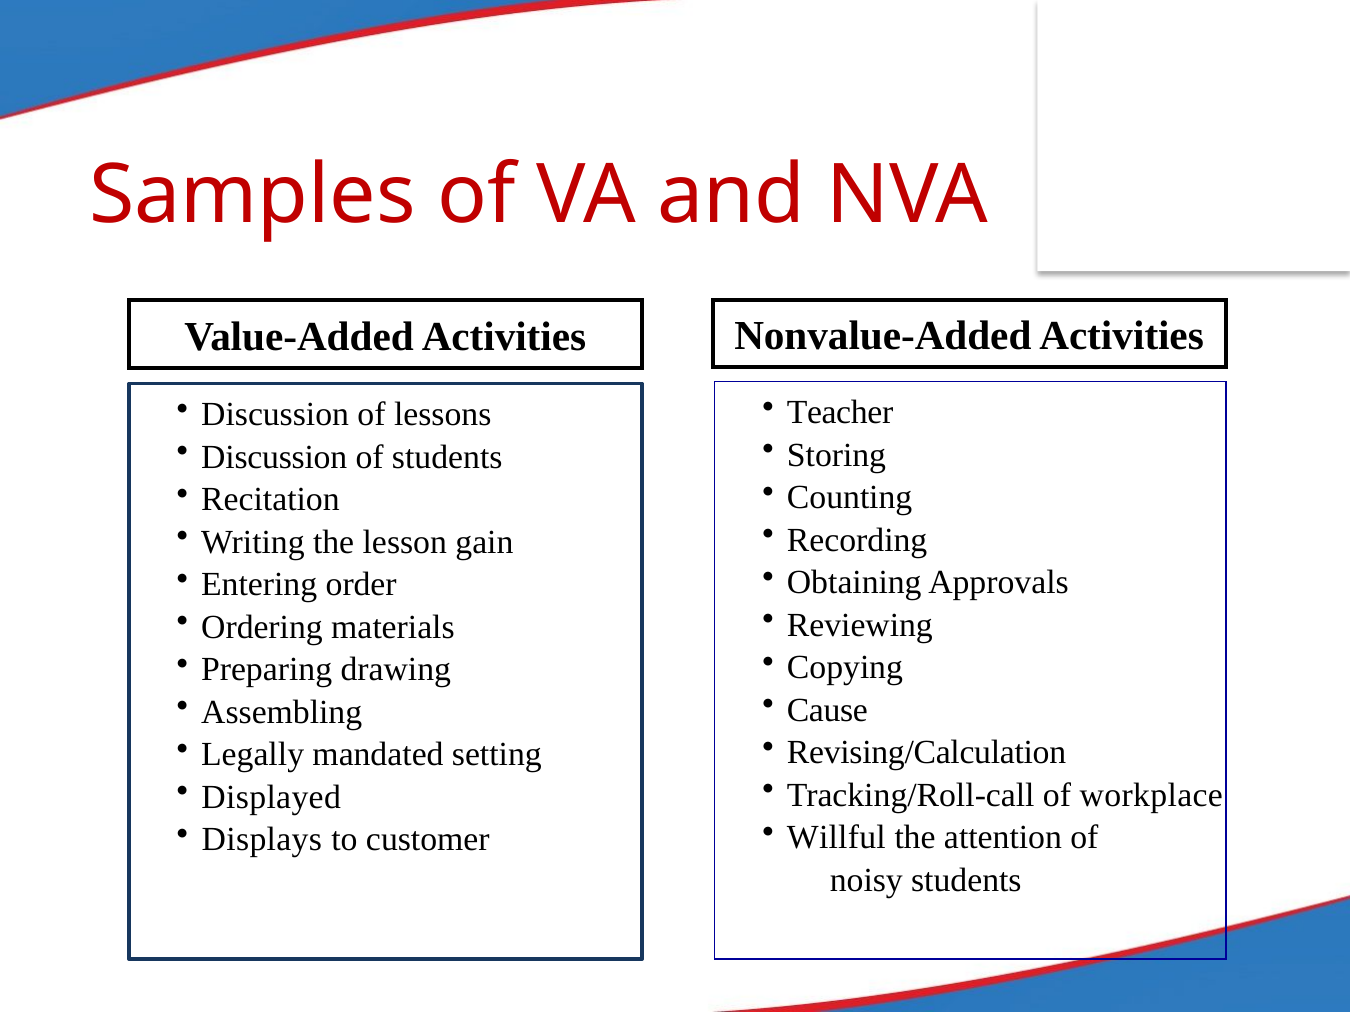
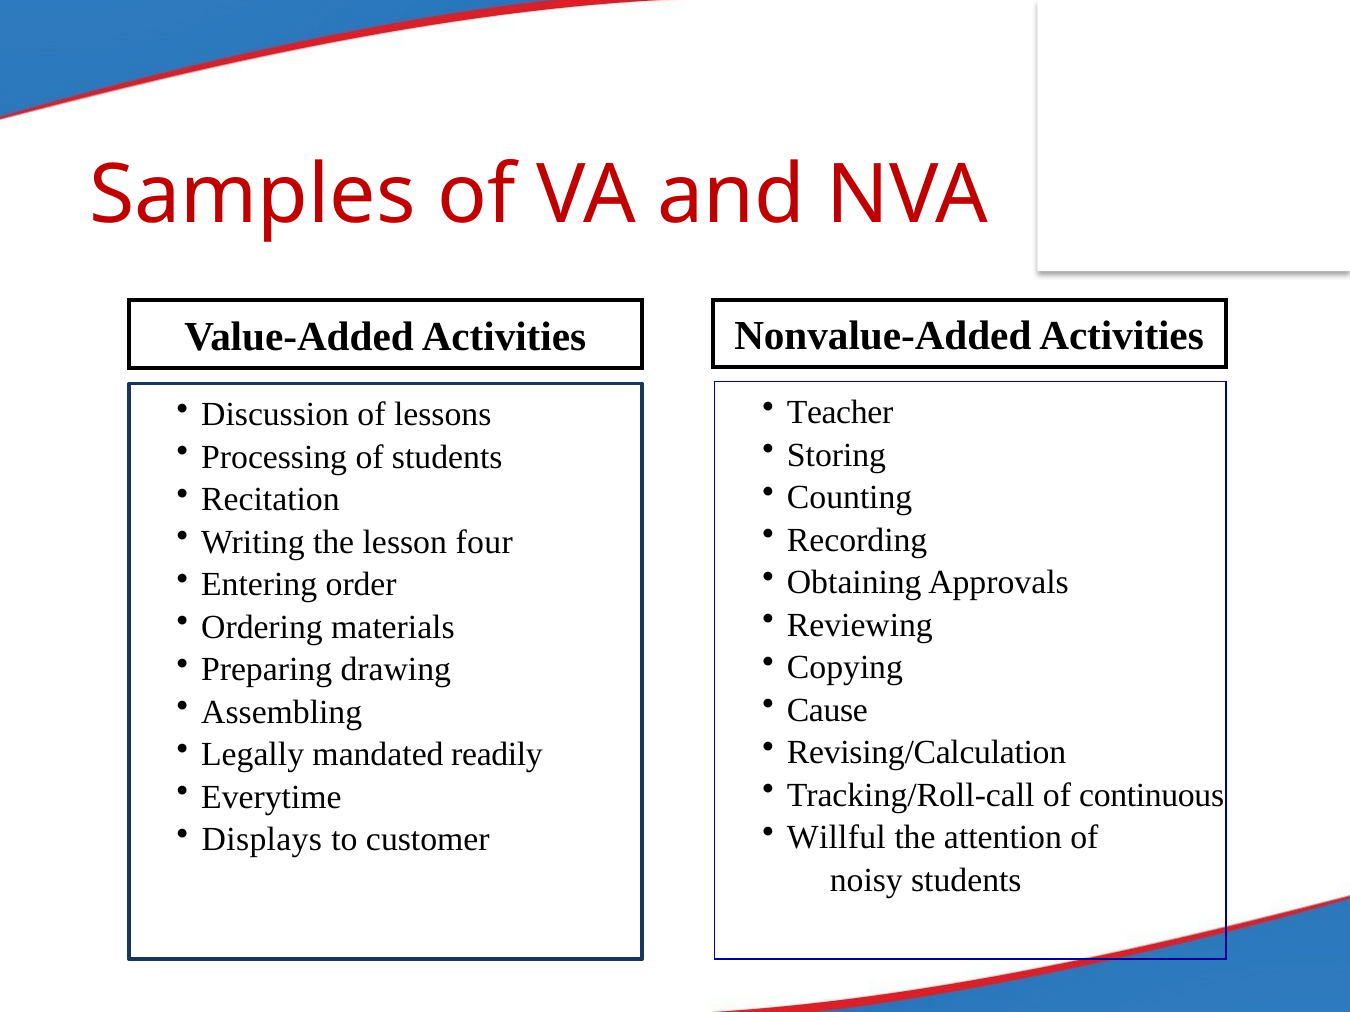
Discussion: Discussion -> Processing (274, 457)
gain: gain -> four (484, 543)
setting: setting -> readily (497, 755)
workplace: workplace -> continuous (1152, 796)
Displayed: Displayed -> Everytime (271, 798)
